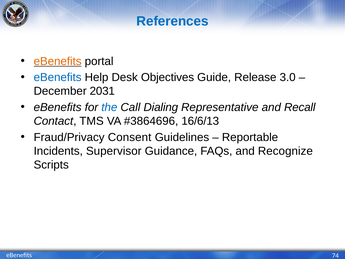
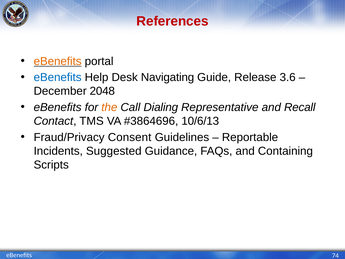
References colour: blue -> red (172, 21)
Objectives: Objectives -> Navigating (168, 77)
3.0: 3.0 -> 3.6 (288, 77)
2031: 2031 -> 2048 (102, 91)
the colour: blue -> orange (109, 107)
16/6/13: 16/6/13 -> 10/6/13 (200, 121)
Supervisor: Supervisor -> Suggested (114, 151)
Recognize: Recognize -> Containing (285, 151)
